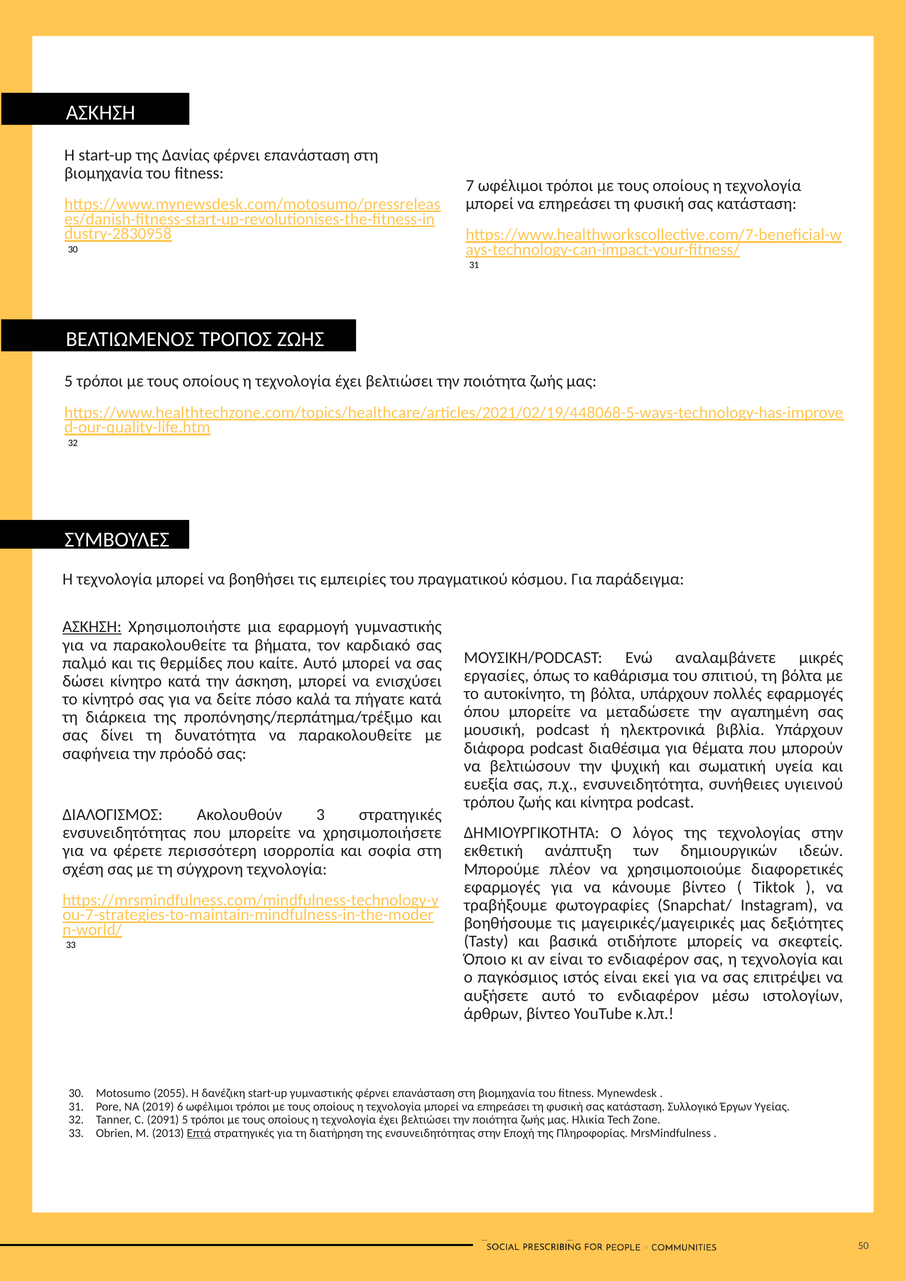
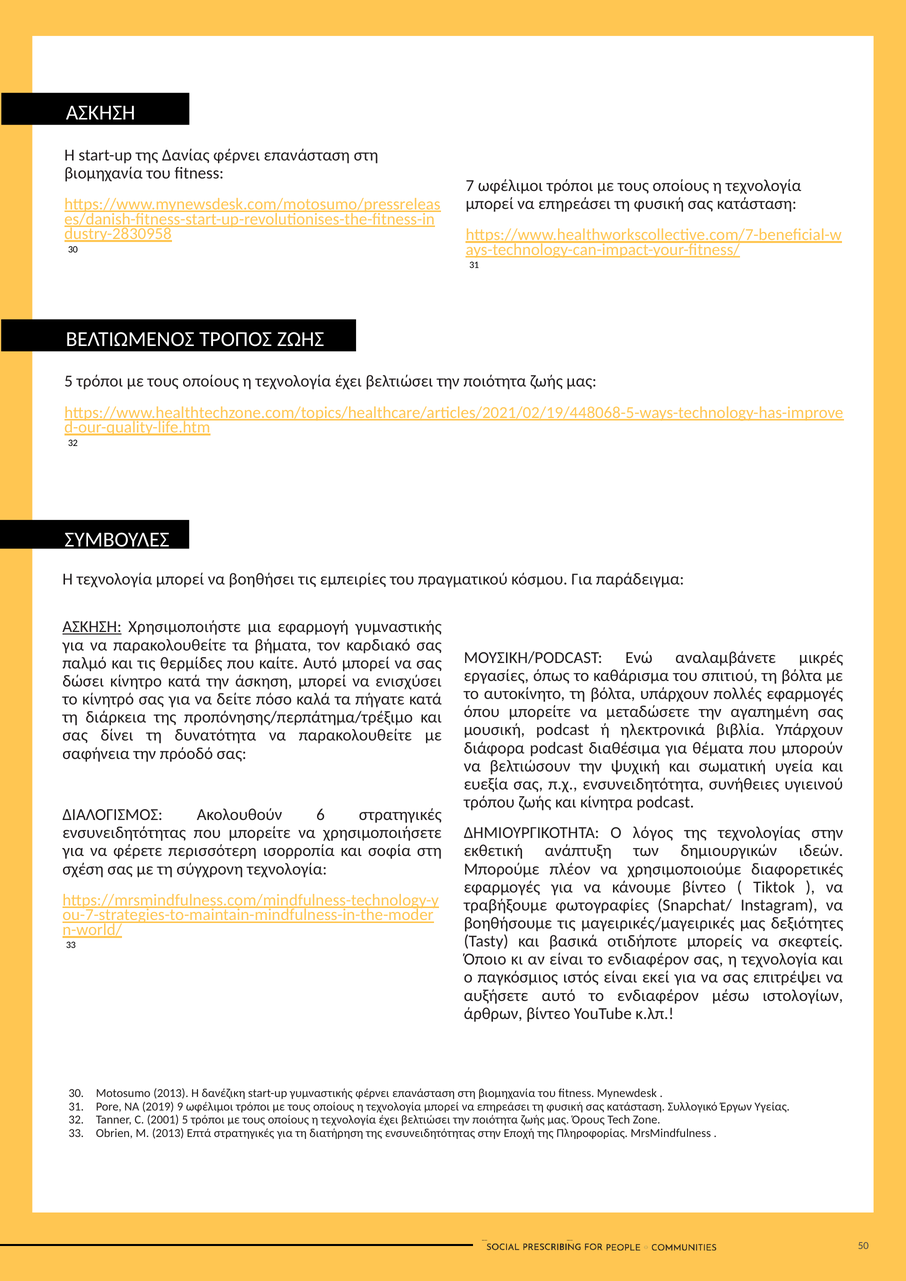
3: 3 -> 6 (321, 815)
Motosumo 2055: 2055 -> 2013 (171, 1094)
6: 6 -> 9 (180, 1107)
2091: 2091 -> 2001 (163, 1120)
Ηλικία: Ηλικία -> Όρους (588, 1120)
Επτά underline: present -> none (199, 1133)
